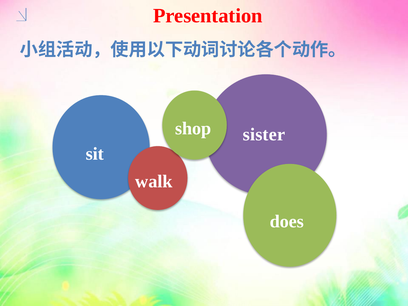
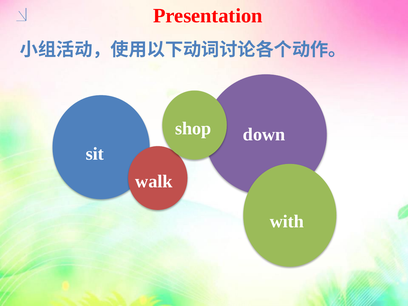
sister: sister -> down (264, 135)
does: does -> with (287, 221)
